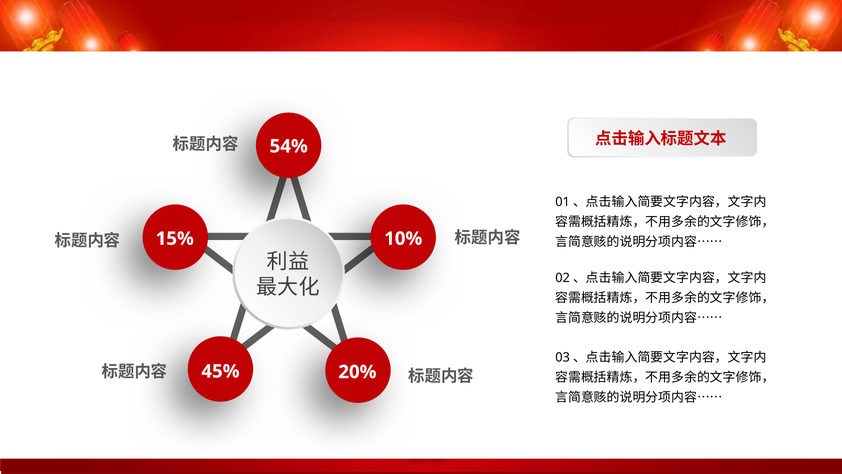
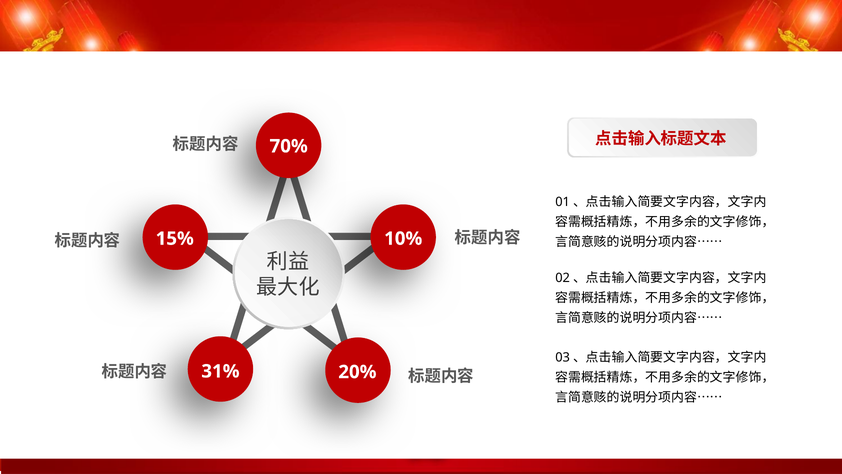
54%: 54% -> 70% (289, 146)
45%: 45% -> 31% (220, 371)
